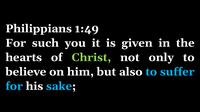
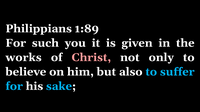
1:49: 1:49 -> 1:89 (87, 29)
hearts: hearts -> works (24, 58)
Christ colour: light green -> pink (91, 58)
